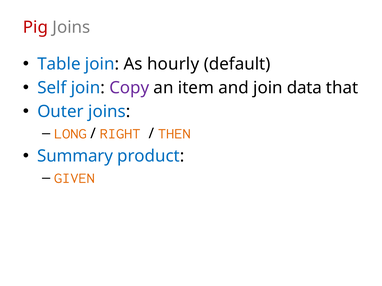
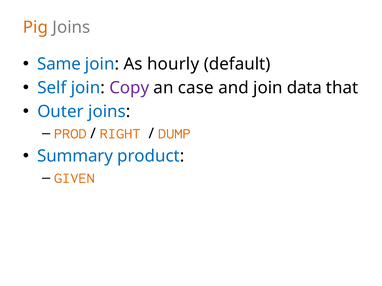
Pig colour: red -> orange (35, 27)
Table: Table -> Same (59, 64)
item: item -> case (196, 88)
LONG: LONG -> PROD (70, 134)
THEN: THEN -> DUMP (174, 134)
